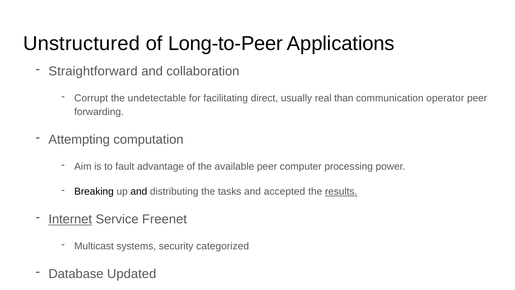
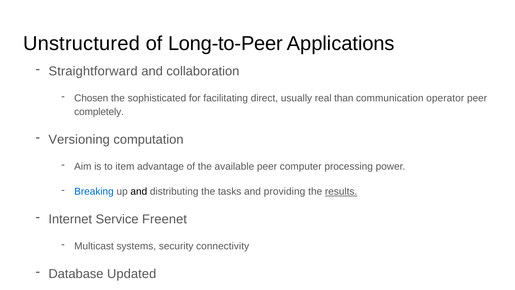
Corrupt: Corrupt -> Chosen (91, 98)
the undetectable: undetectable -> sophisticated (157, 98)
forwarding: forwarding -> completely (99, 112)
Attempting: Attempting -> Versioning (79, 139)
fault: fault -> item (125, 166)
Breaking colour: black -> blue (94, 191)
accepted: accepted -> providing (285, 191)
Internet underline: present -> none (70, 219)
categorized: categorized -> connectivity (223, 246)
